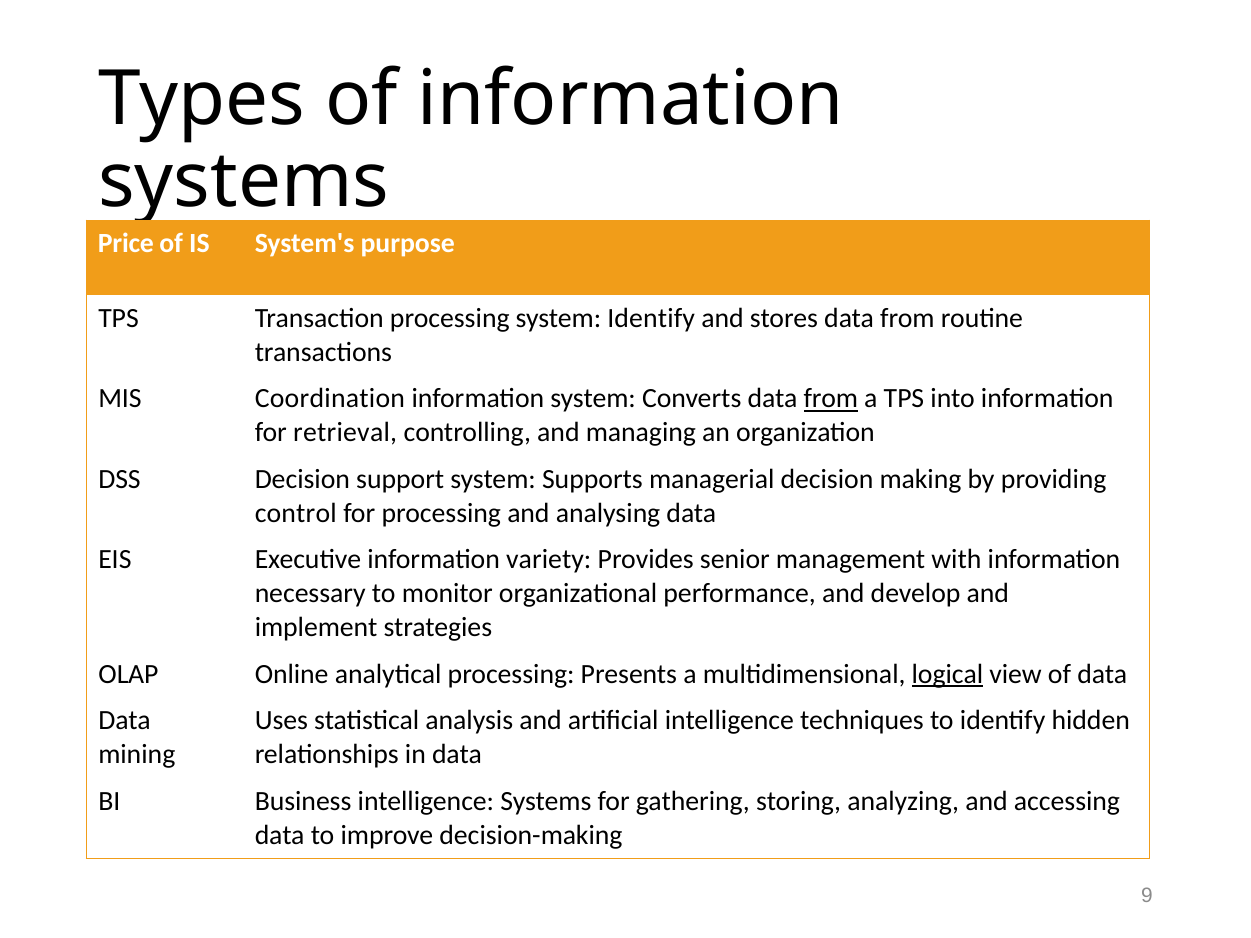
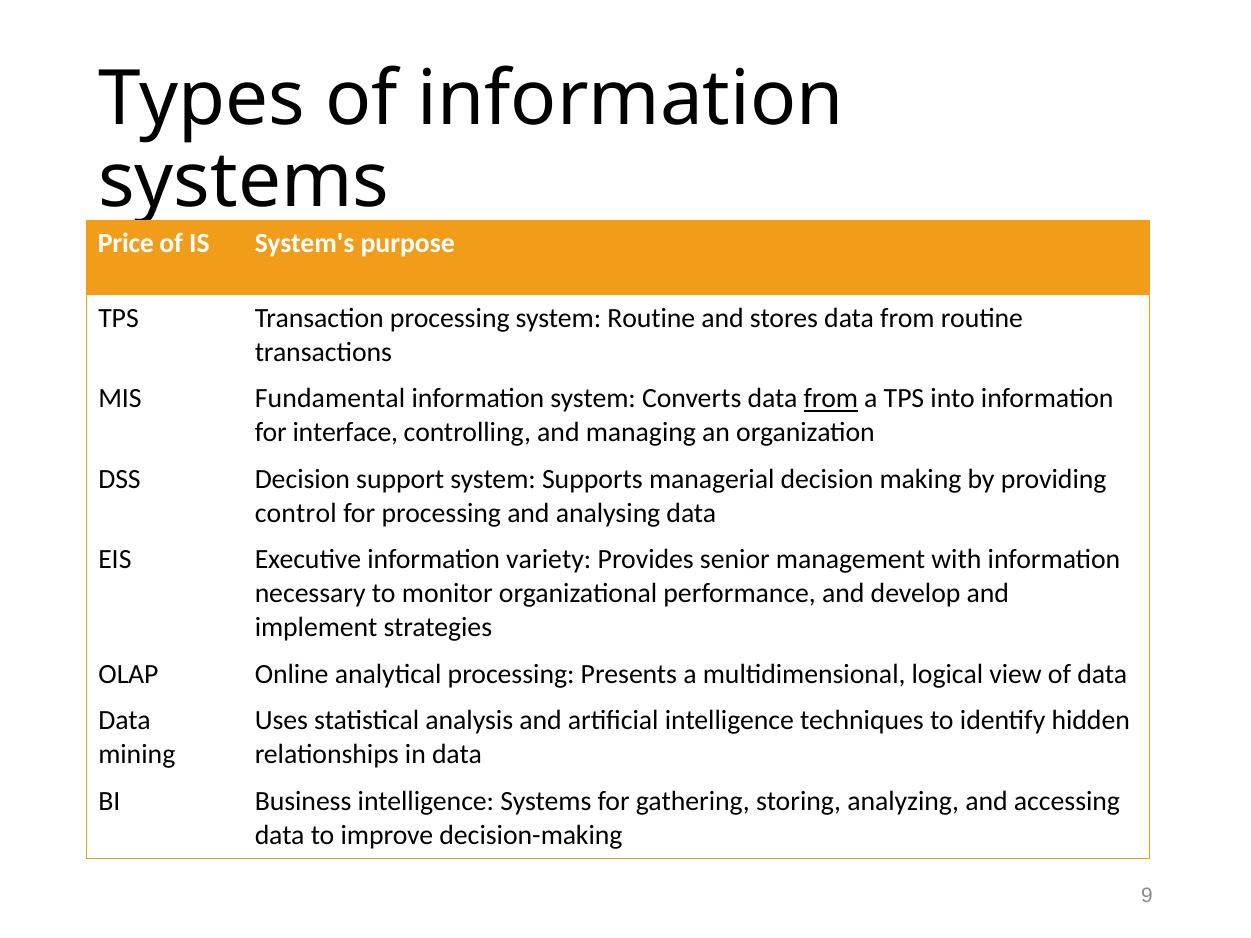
system Identify: Identify -> Routine (651, 318)
Coordination: Coordination -> Fundamental (330, 399)
retrieval: retrieval -> interface (345, 433)
logical underline: present -> none (947, 674)
